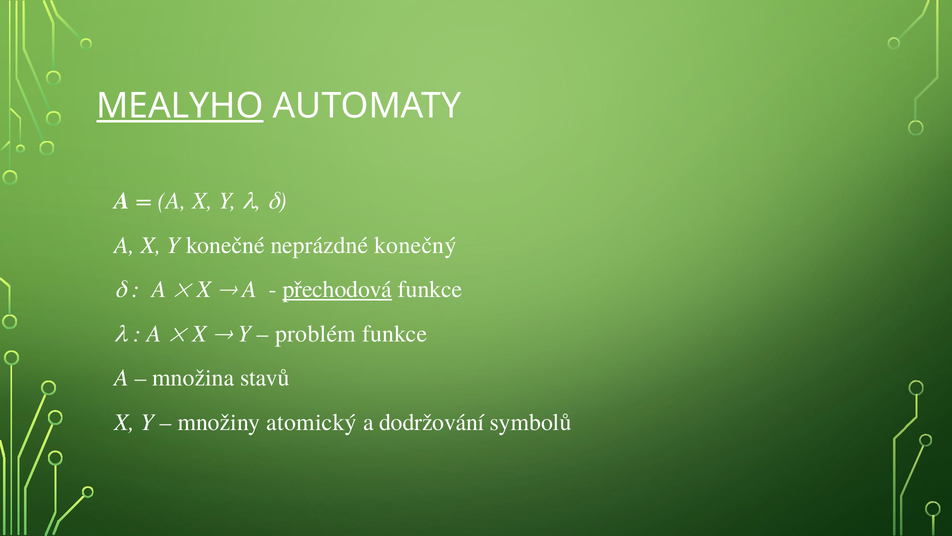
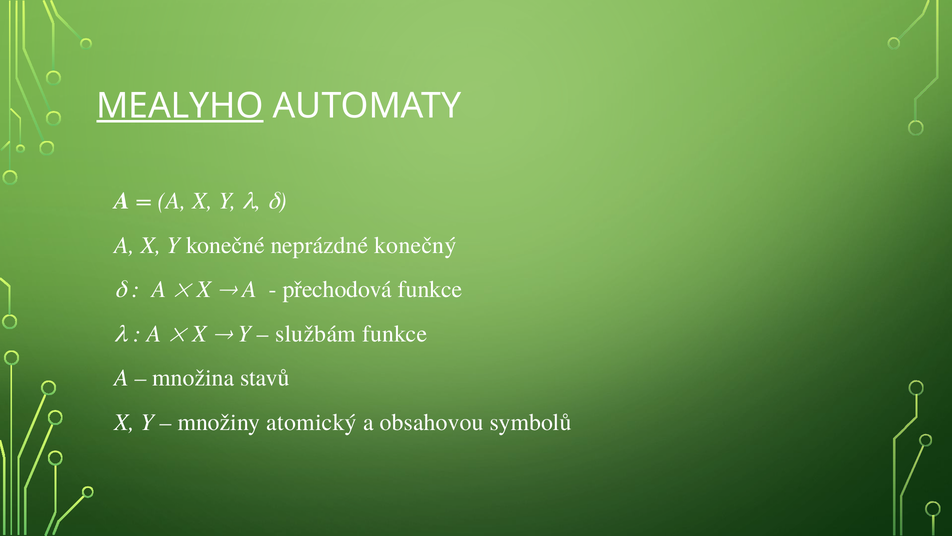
přechodová underline: present -> none (337, 289)
problém: problém -> službám (315, 333)
dodržování: dodržování -> obsahovou (432, 422)
